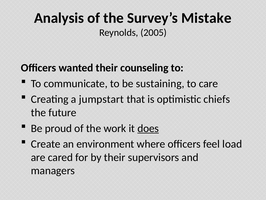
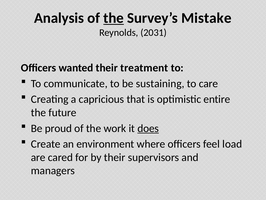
the underline: none -> present (114, 18)
2005: 2005 -> 2031 (154, 33)
counseling: counseling -> treatment (144, 68)
jumpstart: jumpstart -> capricious (101, 99)
chiefs: chiefs -> entire (217, 99)
